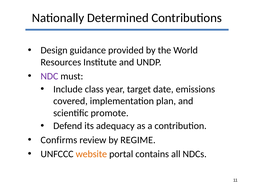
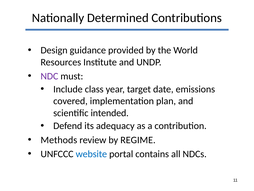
promote: promote -> intended (110, 113)
Confirms: Confirms -> Methods (59, 140)
website colour: orange -> blue (91, 154)
